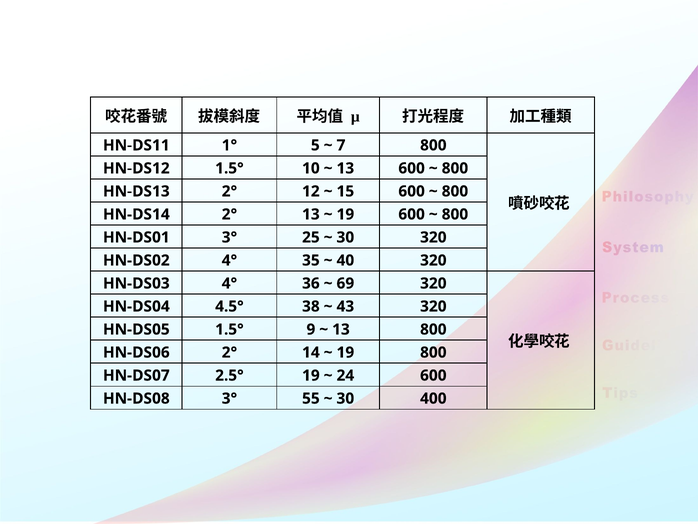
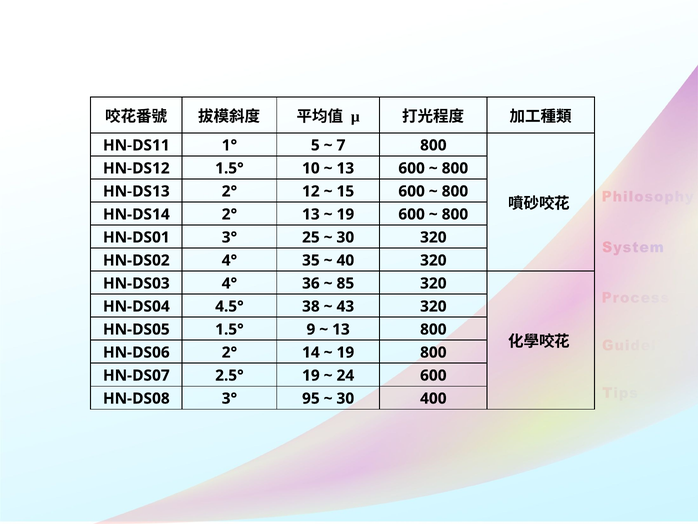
69: 69 -> 85 (345, 283)
55: 55 -> 95 (311, 398)
